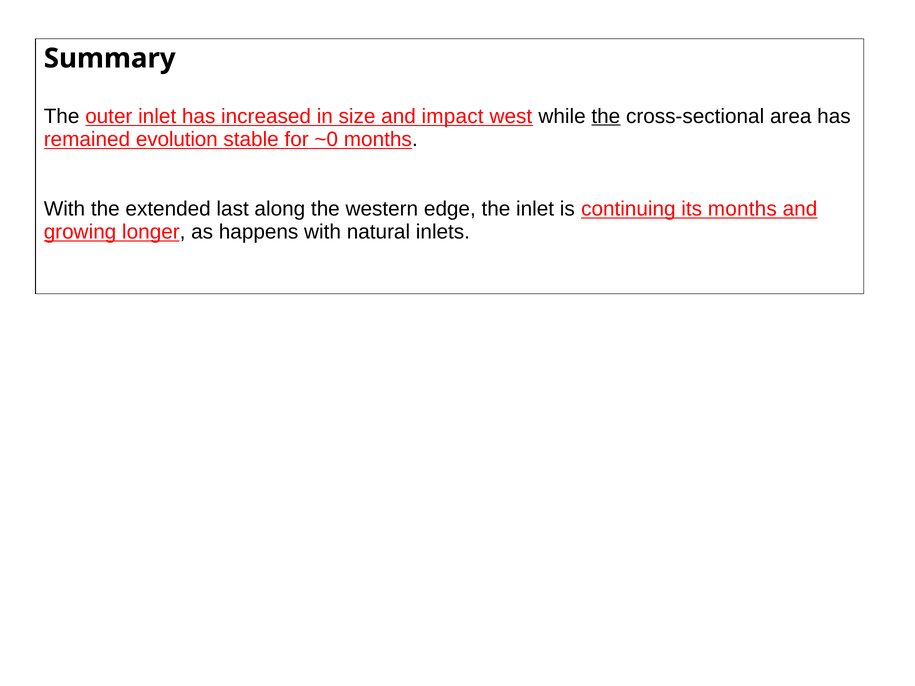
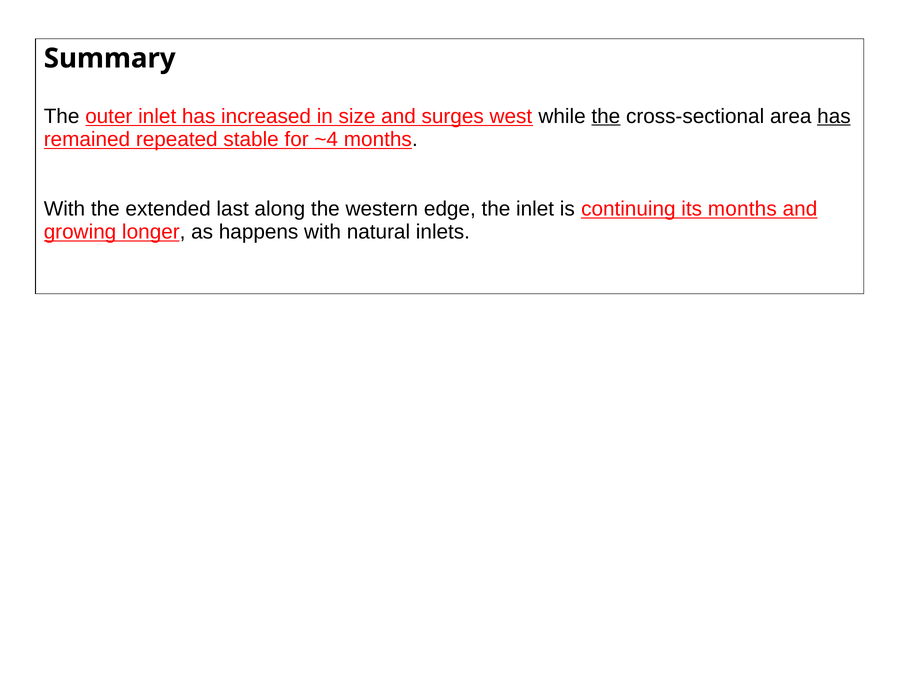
impact: impact -> surges (453, 116)
has underline: none -> present (834, 116)
evolution: evolution -> repeated (177, 139)
~0: ~0 -> ~4 (326, 139)
